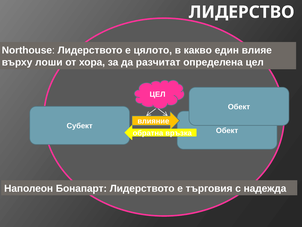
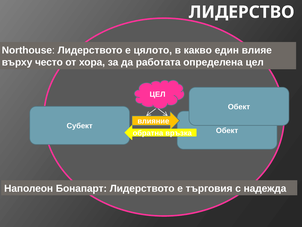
лоши: лоши -> често (49, 62)
разчитат: разчитат -> работата (158, 62)
